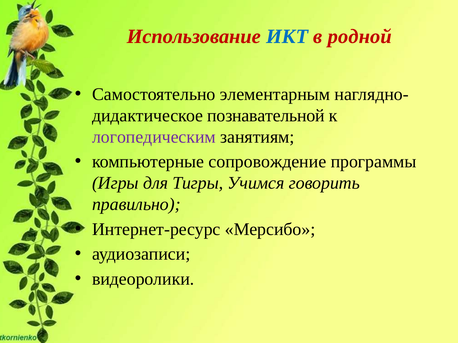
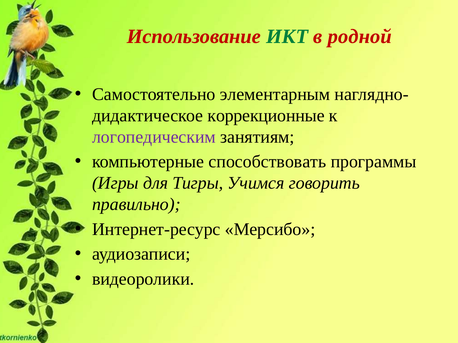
ИКТ colour: blue -> green (287, 36)
познавательной: познавательной -> коррекционные (266, 116)
сопровождение: сопровождение -> способствовать (267, 162)
